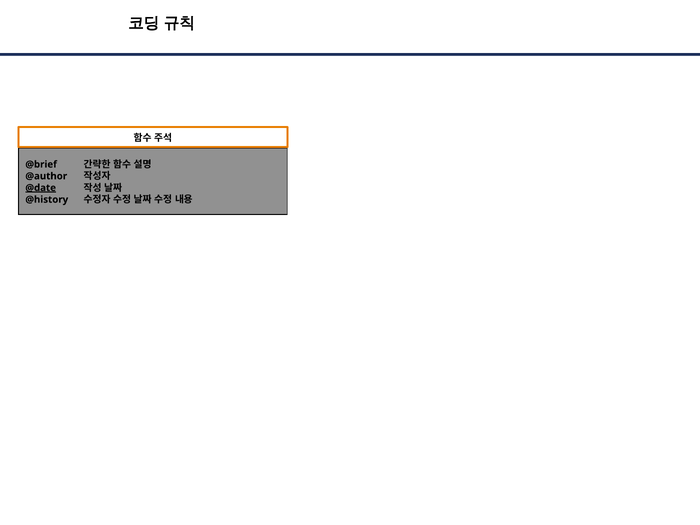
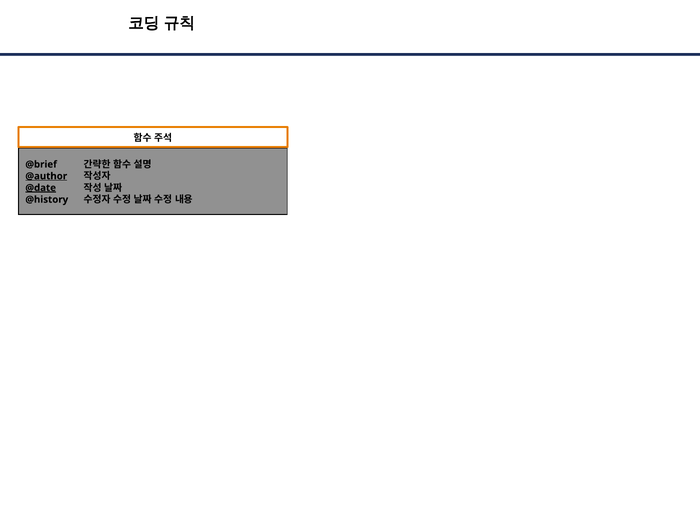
@author underline: none -> present (46, 176)
